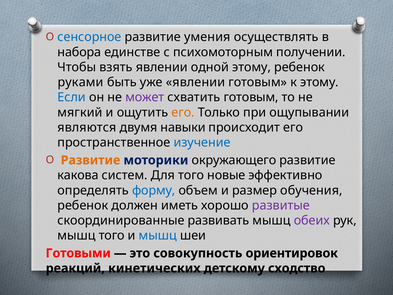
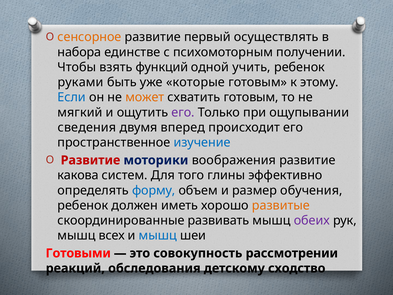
сенсорное colour: blue -> orange (89, 37)
умения: умения -> первый (207, 37)
взять явлении: явлении -> функций (162, 67)
одной этому: этому -> учить (251, 67)
уже явлении: явлении -> которые (195, 82)
может colour: purple -> orange (145, 97)
его colour: orange -> purple (183, 112)
являются: являются -> сведения (87, 127)
навыки: навыки -> вперед (183, 127)
Развитие colour: orange -> red (90, 160)
окружающего: окружающего -> воображения (234, 160)
новые: новые -> глины (226, 175)
развитые colour: purple -> orange (281, 205)
мышц того: того -> всех (112, 235)
ориентировок: ориентировок -> рассмотрении (292, 253)
кинетических: кинетических -> обследования (154, 268)
